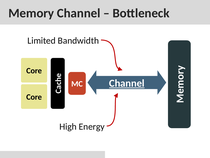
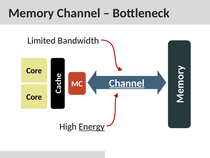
Energy underline: none -> present (92, 126)
